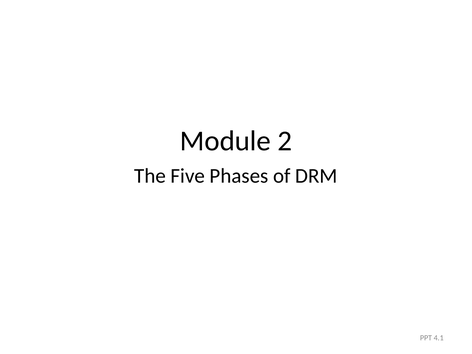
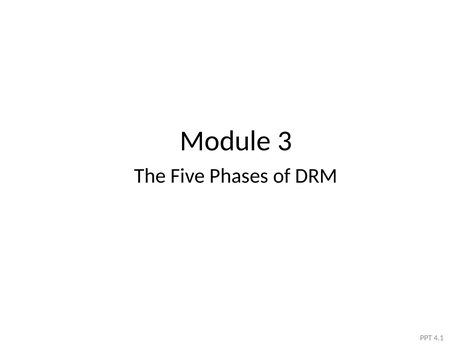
2: 2 -> 3 (285, 141)
